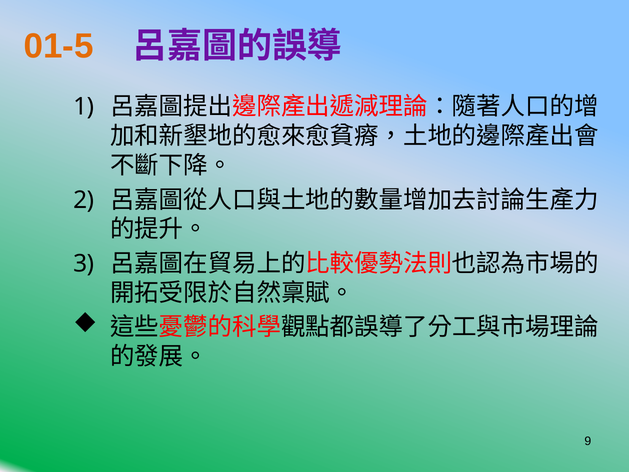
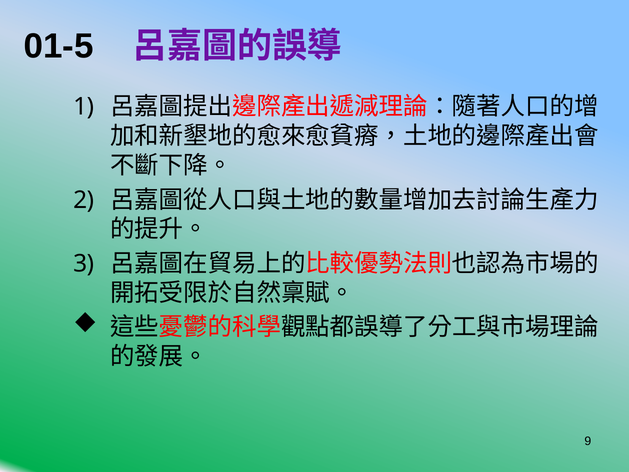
01-5 colour: orange -> black (59, 46)
